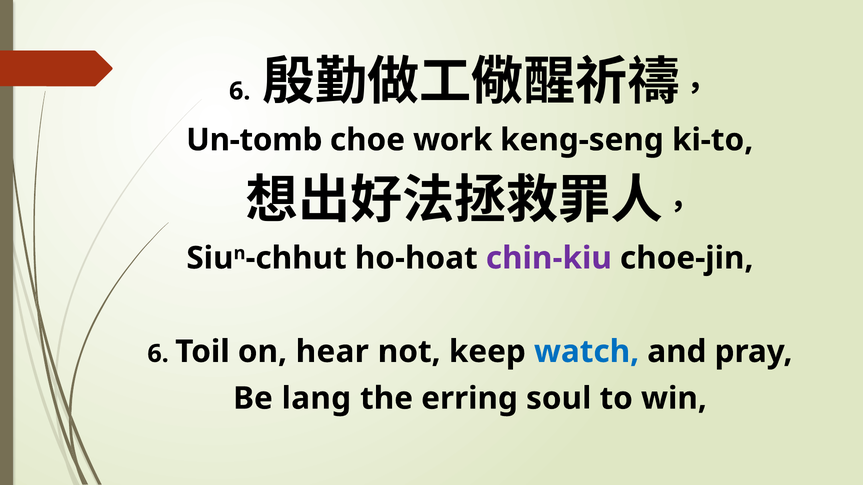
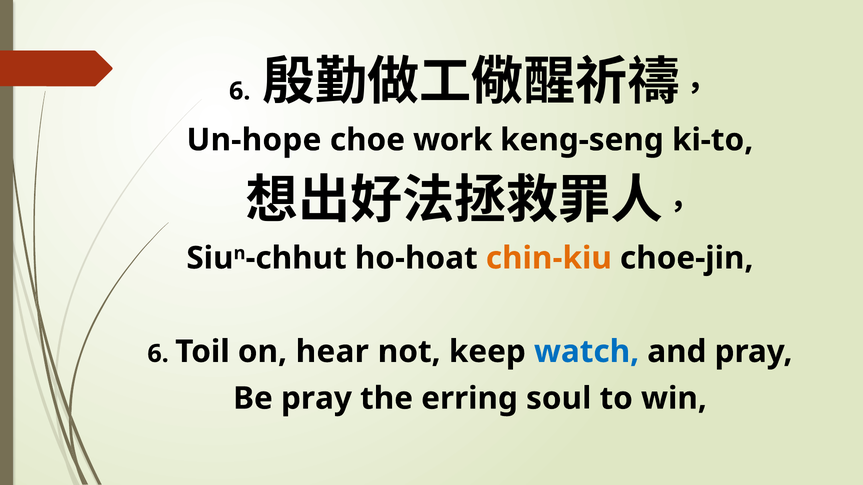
Un-tomb: Un-tomb -> Un-hope (254, 140)
chin-kiu colour: purple -> orange (549, 258)
Be lang: lang -> pray (316, 399)
